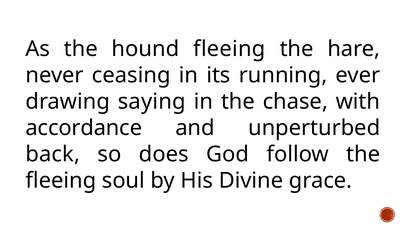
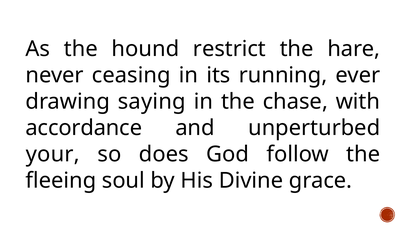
hound fleeing: fleeing -> restrict (229, 49)
back: back -> your (53, 154)
